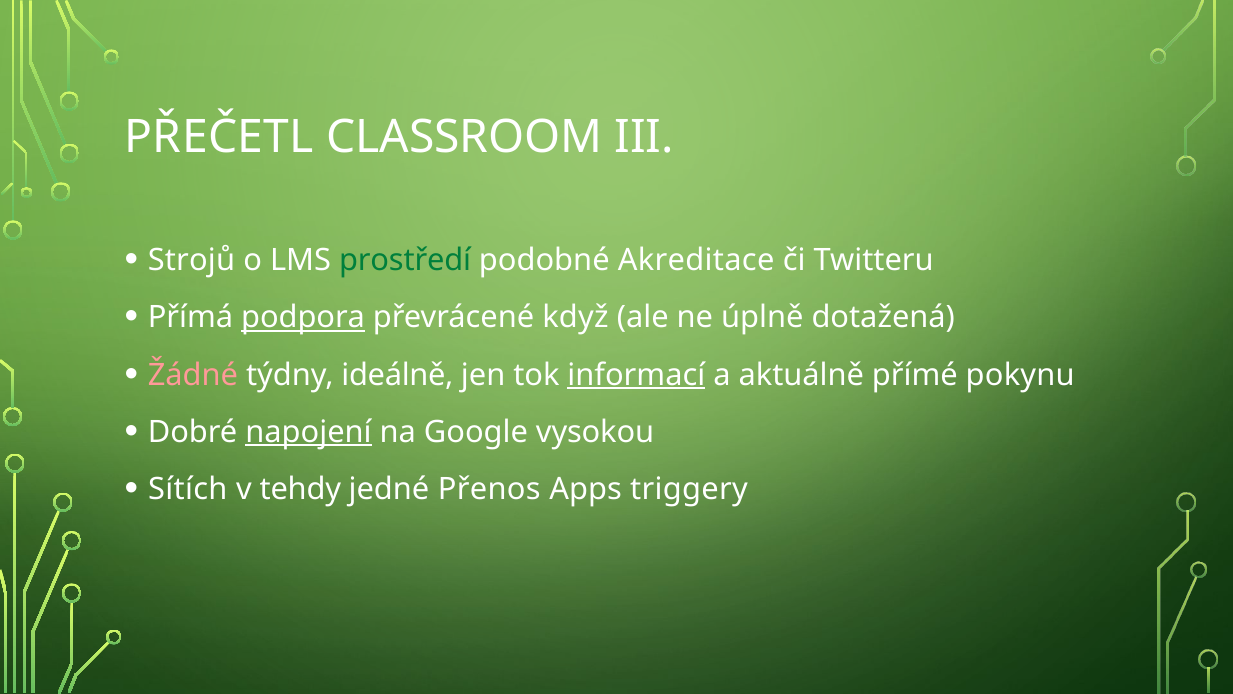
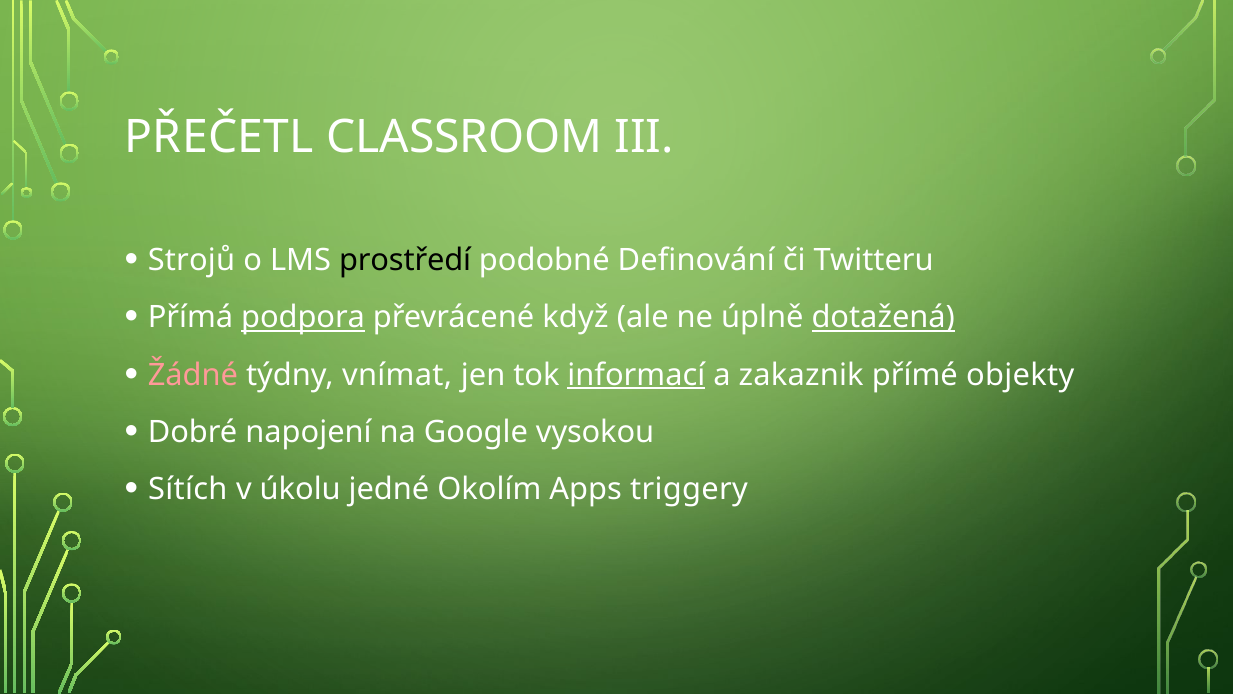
prostředí colour: green -> black (405, 260)
Akreditace: Akreditace -> Definování (696, 260)
dotažená underline: none -> present (883, 317)
ideálně: ideálně -> vnímat (397, 375)
aktuálně: aktuálně -> zakaznik (801, 375)
pokynu: pokynu -> objekty (1020, 375)
napojení underline: present -> none (309, 432)
tehdy: tehdy -> úkolu (300, 489)
Přenos: Přenos -> Okolím (489, 489)
